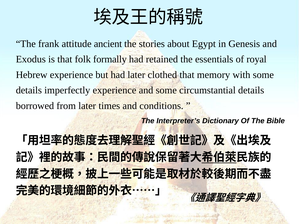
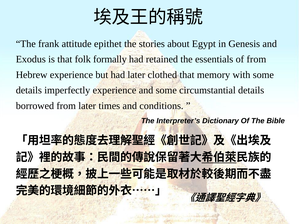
ancient: ancient -> epithet (108, 44)
of royal: royal -> from (256, 59)
